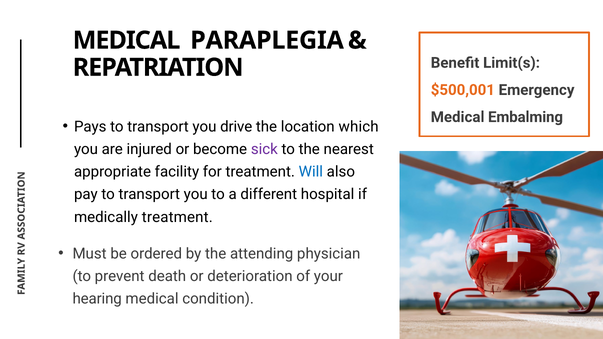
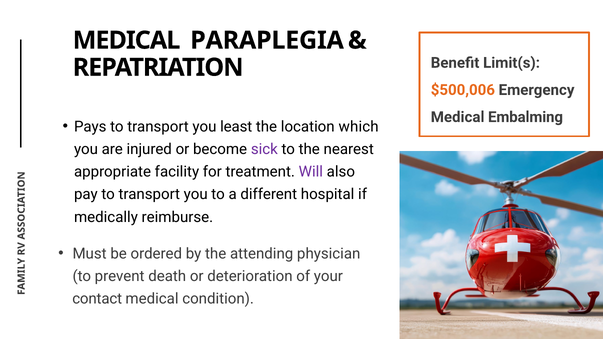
$500,001: $500,001 -> $500,006 (463, 90)
drive: drive -> least (236, 127)
Will colour: blue -> purple (311, 172)
medically treatment: treatment -> reimburse (177, 217)
hearing: hearing -> contact (97, 299)
